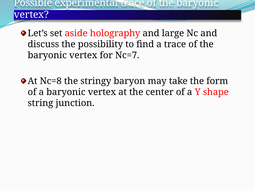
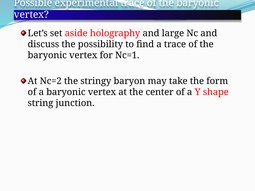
Nc=7: Nc=7 -> Nc=1 (127, 55)
Nc=8: Nc=8 -> Nc=2 (51, 81)
